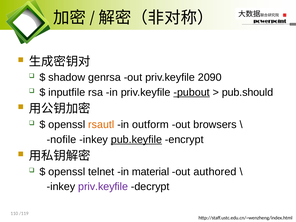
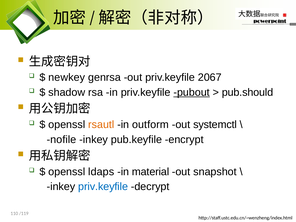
shadow: shadow -> newkey (67, 77)
2090: 2090 -> 2067 (210, 77)
inputfile: inputfile -> shadow (67, 92)
browsers: browsers -> systemctl (215, 125)
pub.keyfile underline: present -> none (136, 139)
telnet: telnet -> ldaps (101, 172)
authored: authored -> snapshot (215, 172)
priv.keyfile colour: purple -> blue (103, 187)
